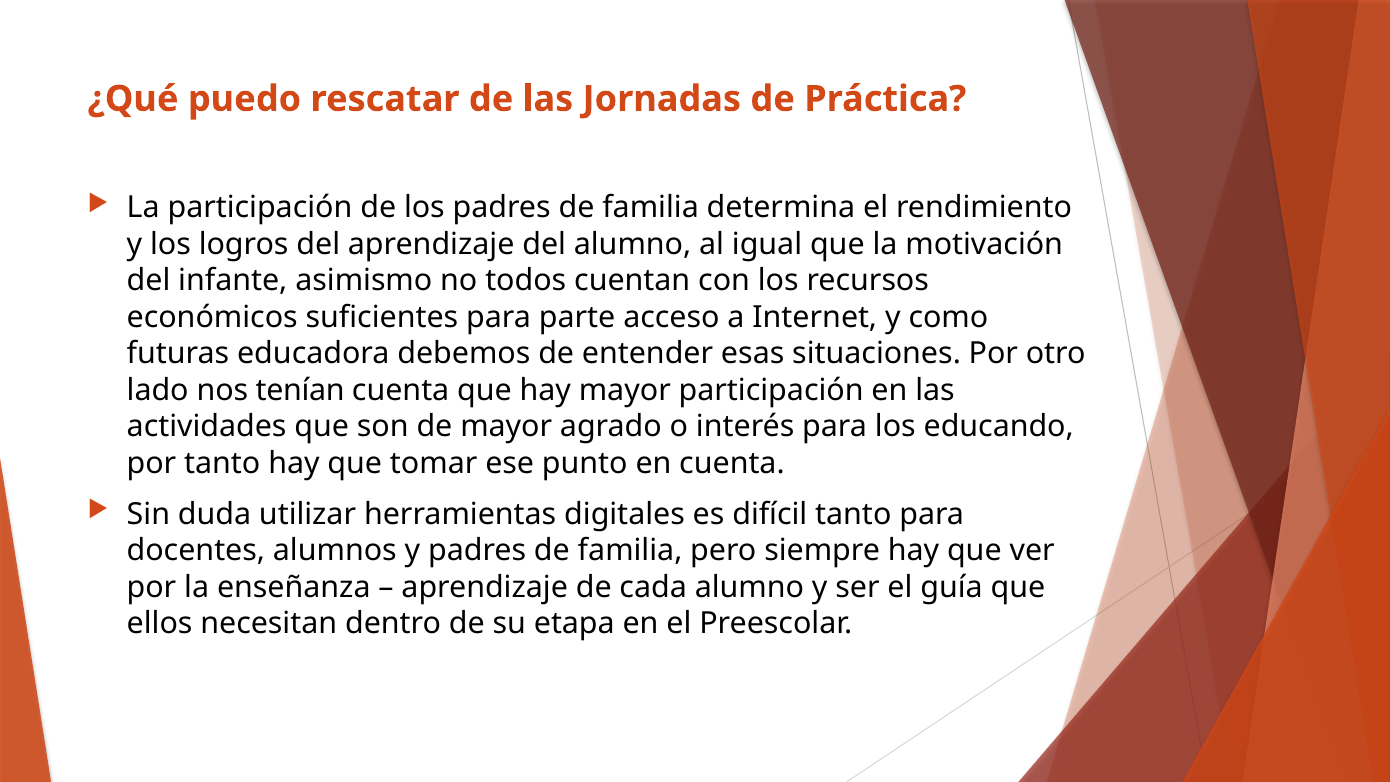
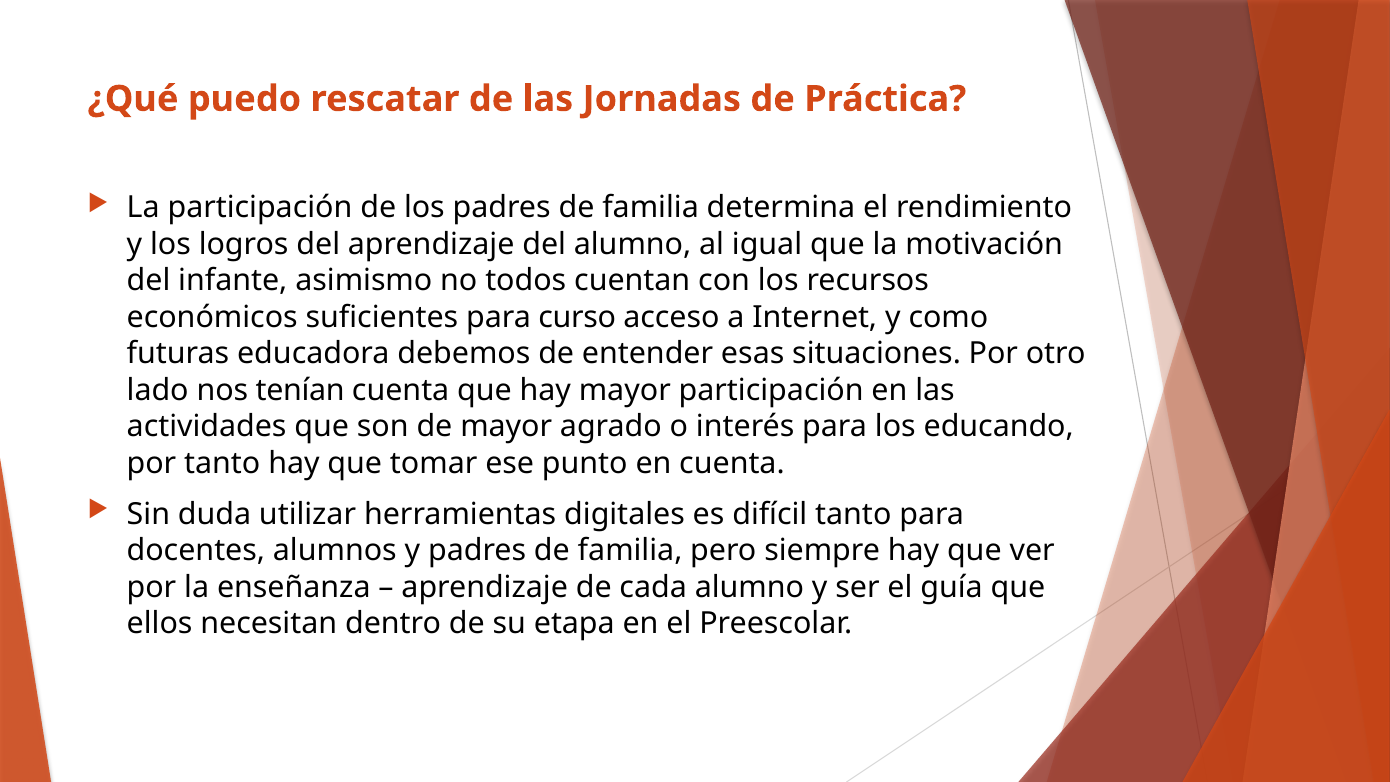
parte: parte -> curso (577, 317)
